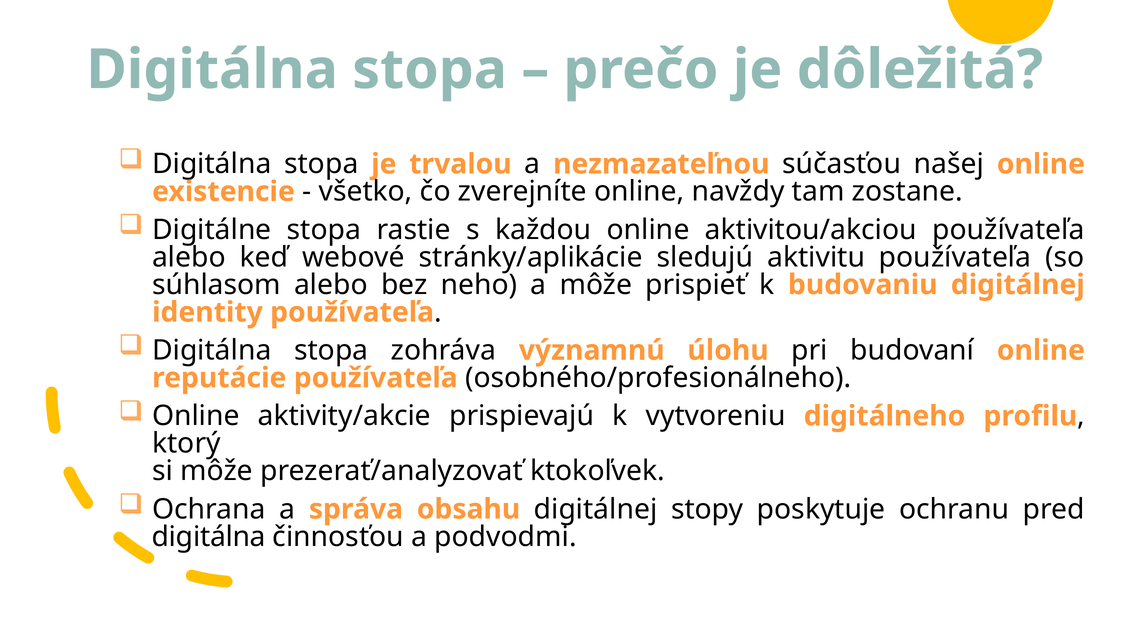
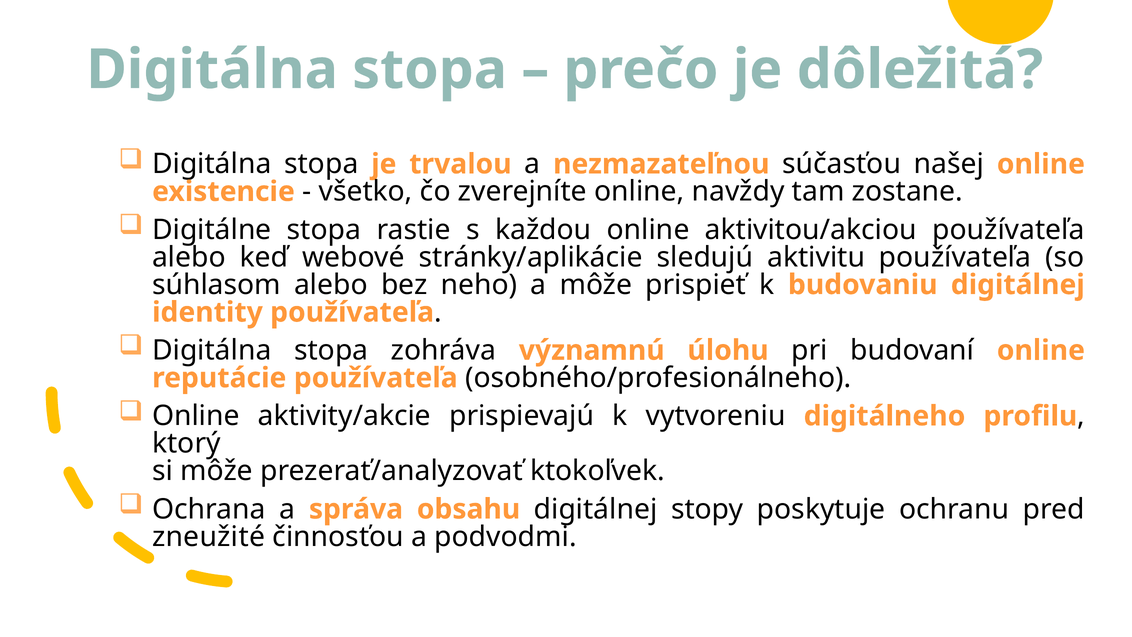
digitálna: digitálna -> zneužité (209, 537)
